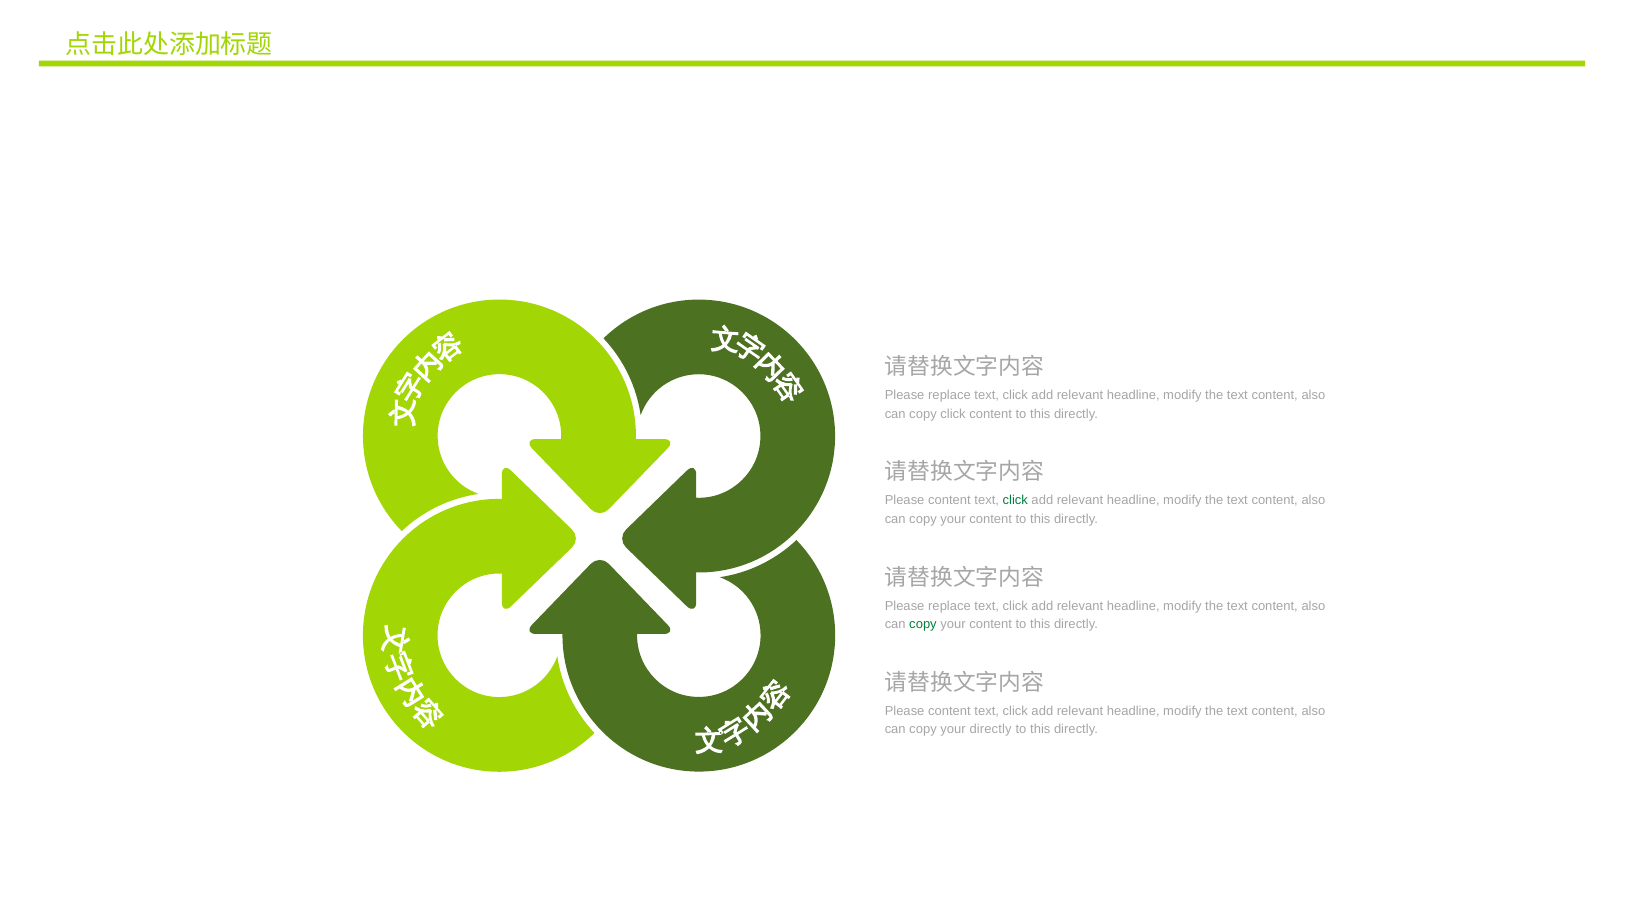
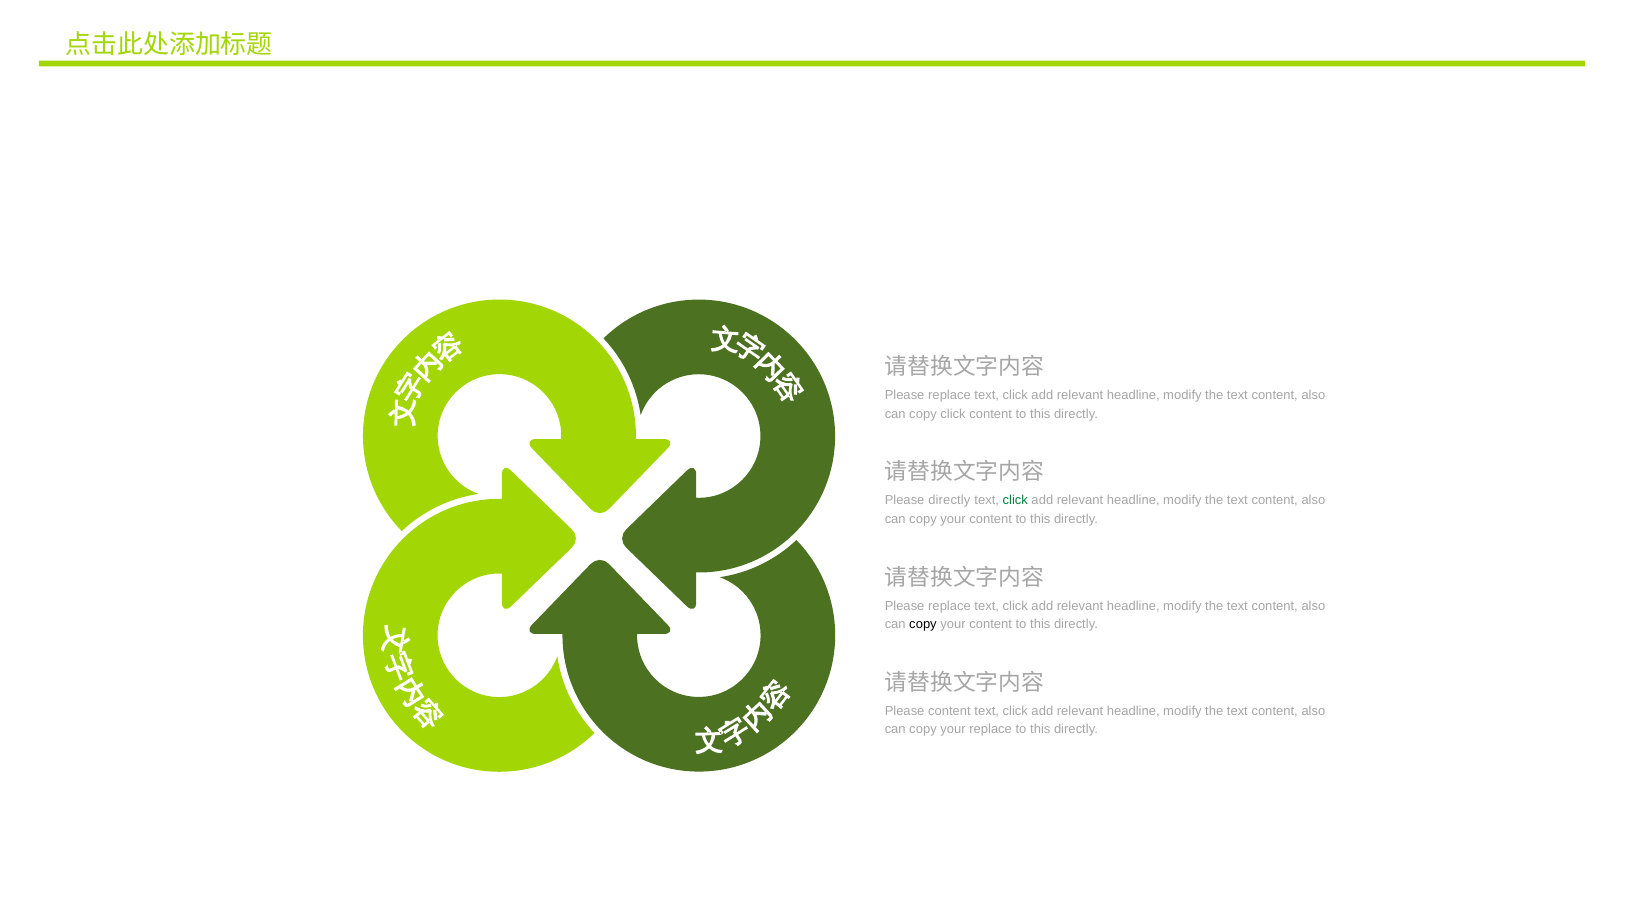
content: content -> directly (949, 501)
copy colour: green -> black (923, 625)
your directly: directly -> replace (991, 730)
